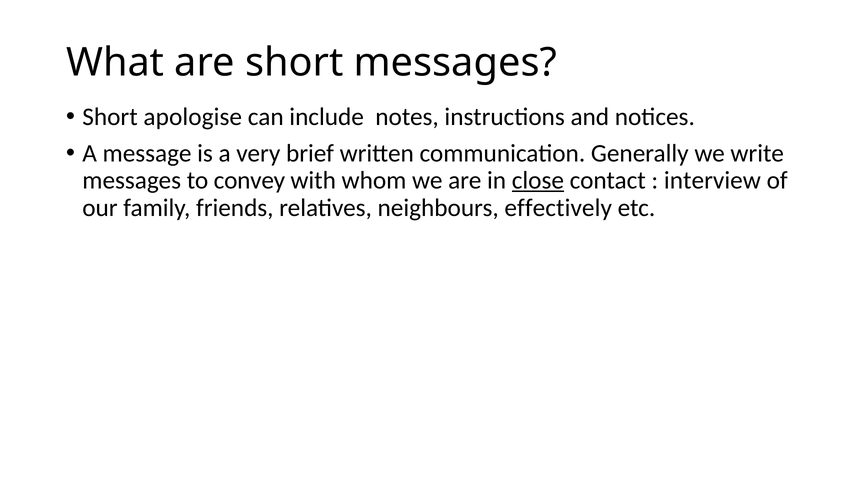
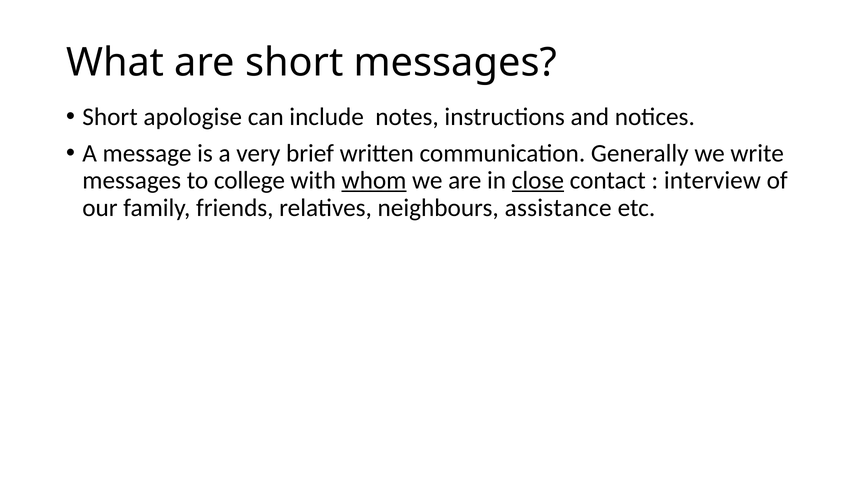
convey: convey -> college (249, 180)
whom underline: none -> present (374, 180)
effectively: effectively -> assistance (558, 208)
